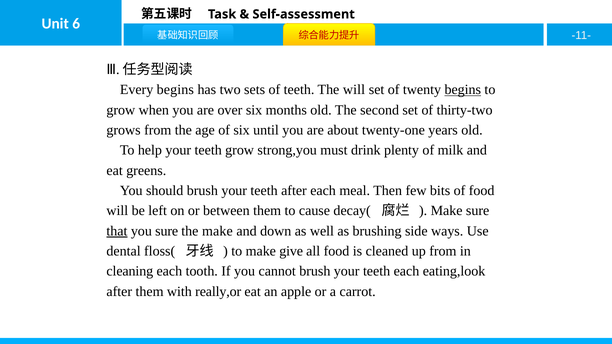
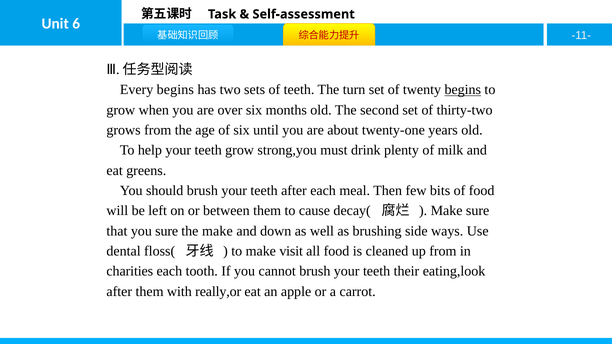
The will: will -> turn (354, 90)
that underline: present -> none (117, 231)
give: give -> visit (291, 251)
cleaning: cleaning -> charities (130, 272)
teeth each: each -> their (406, 272)
